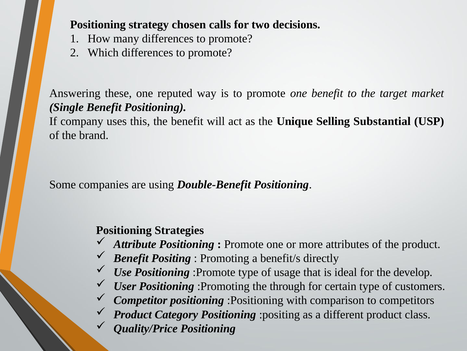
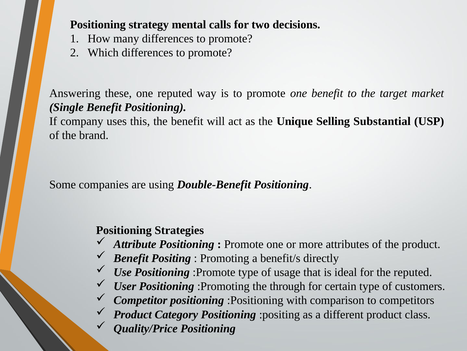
chosen: chosen -> mental (189, 25)
the develop: develop -> reputed (413, 272)
